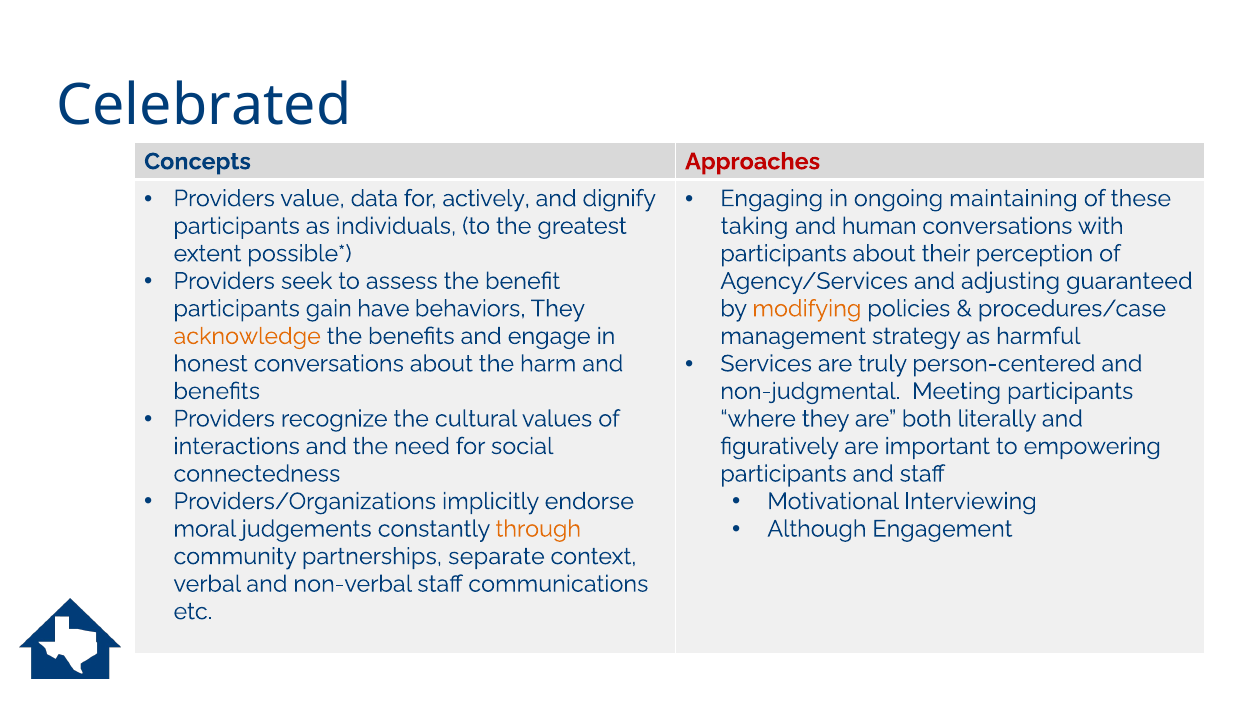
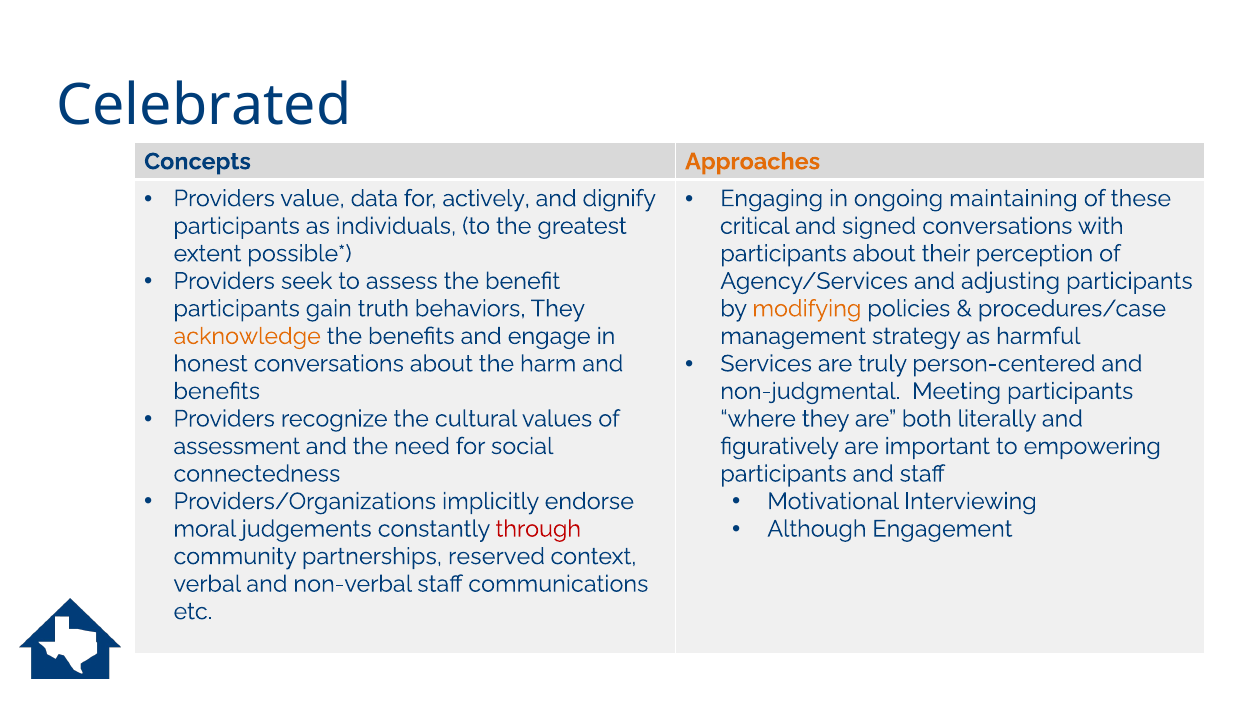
Approaches colour: red -> orange (753, 162)
taking: taking -> critical (755, 226)
human: human -> signed (879, 226)
adjusting guaranteed: guaranteed -> participants (1129, 281)
have: have -> truth (383, 309)
interactions: interactions -> assessment (237, 446)
through colour: orange -> red (538, 529)
separate: separate -> reserved (497, 557)
